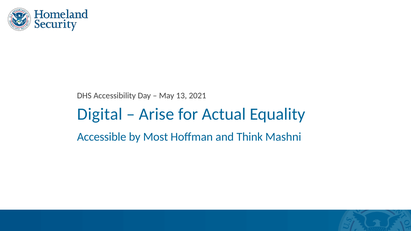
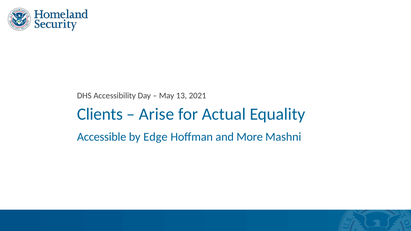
Digital: Digital -> Clients (100, 114)
Most: Most -> Edge (155, 137)
Think: Think -> More (250, 137)
